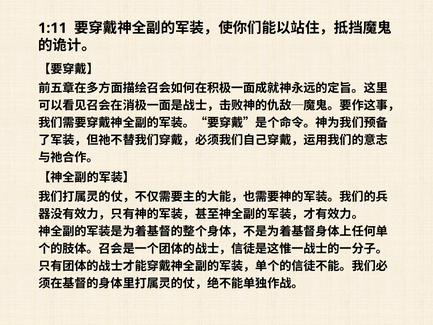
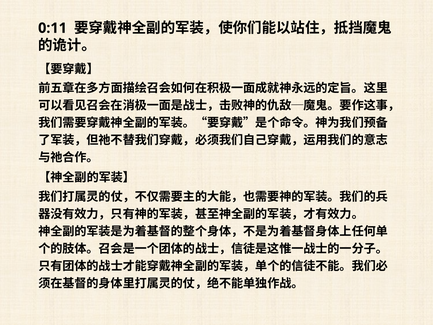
1:11: 1:11 -> 0:11 (52, 28)
